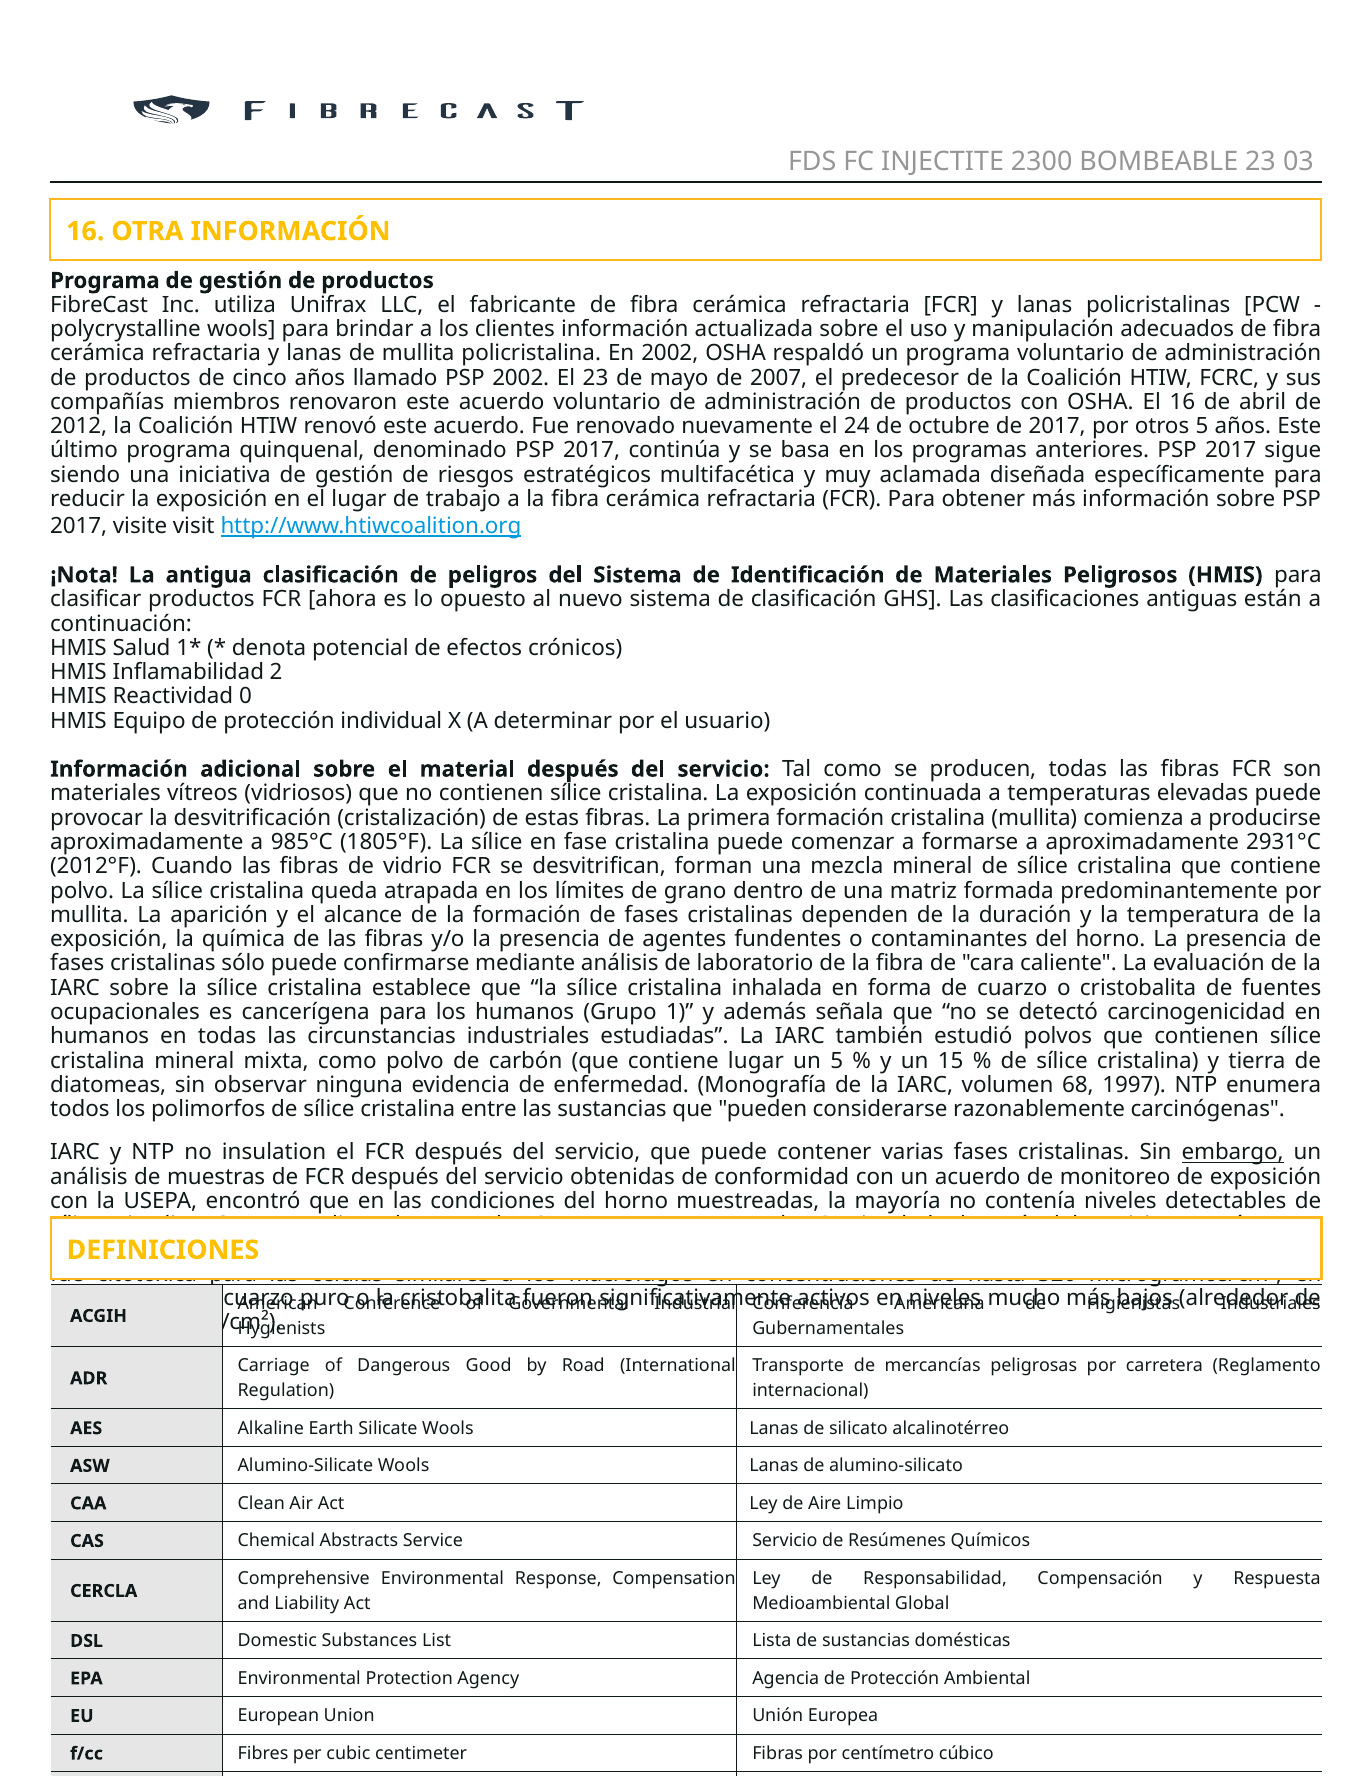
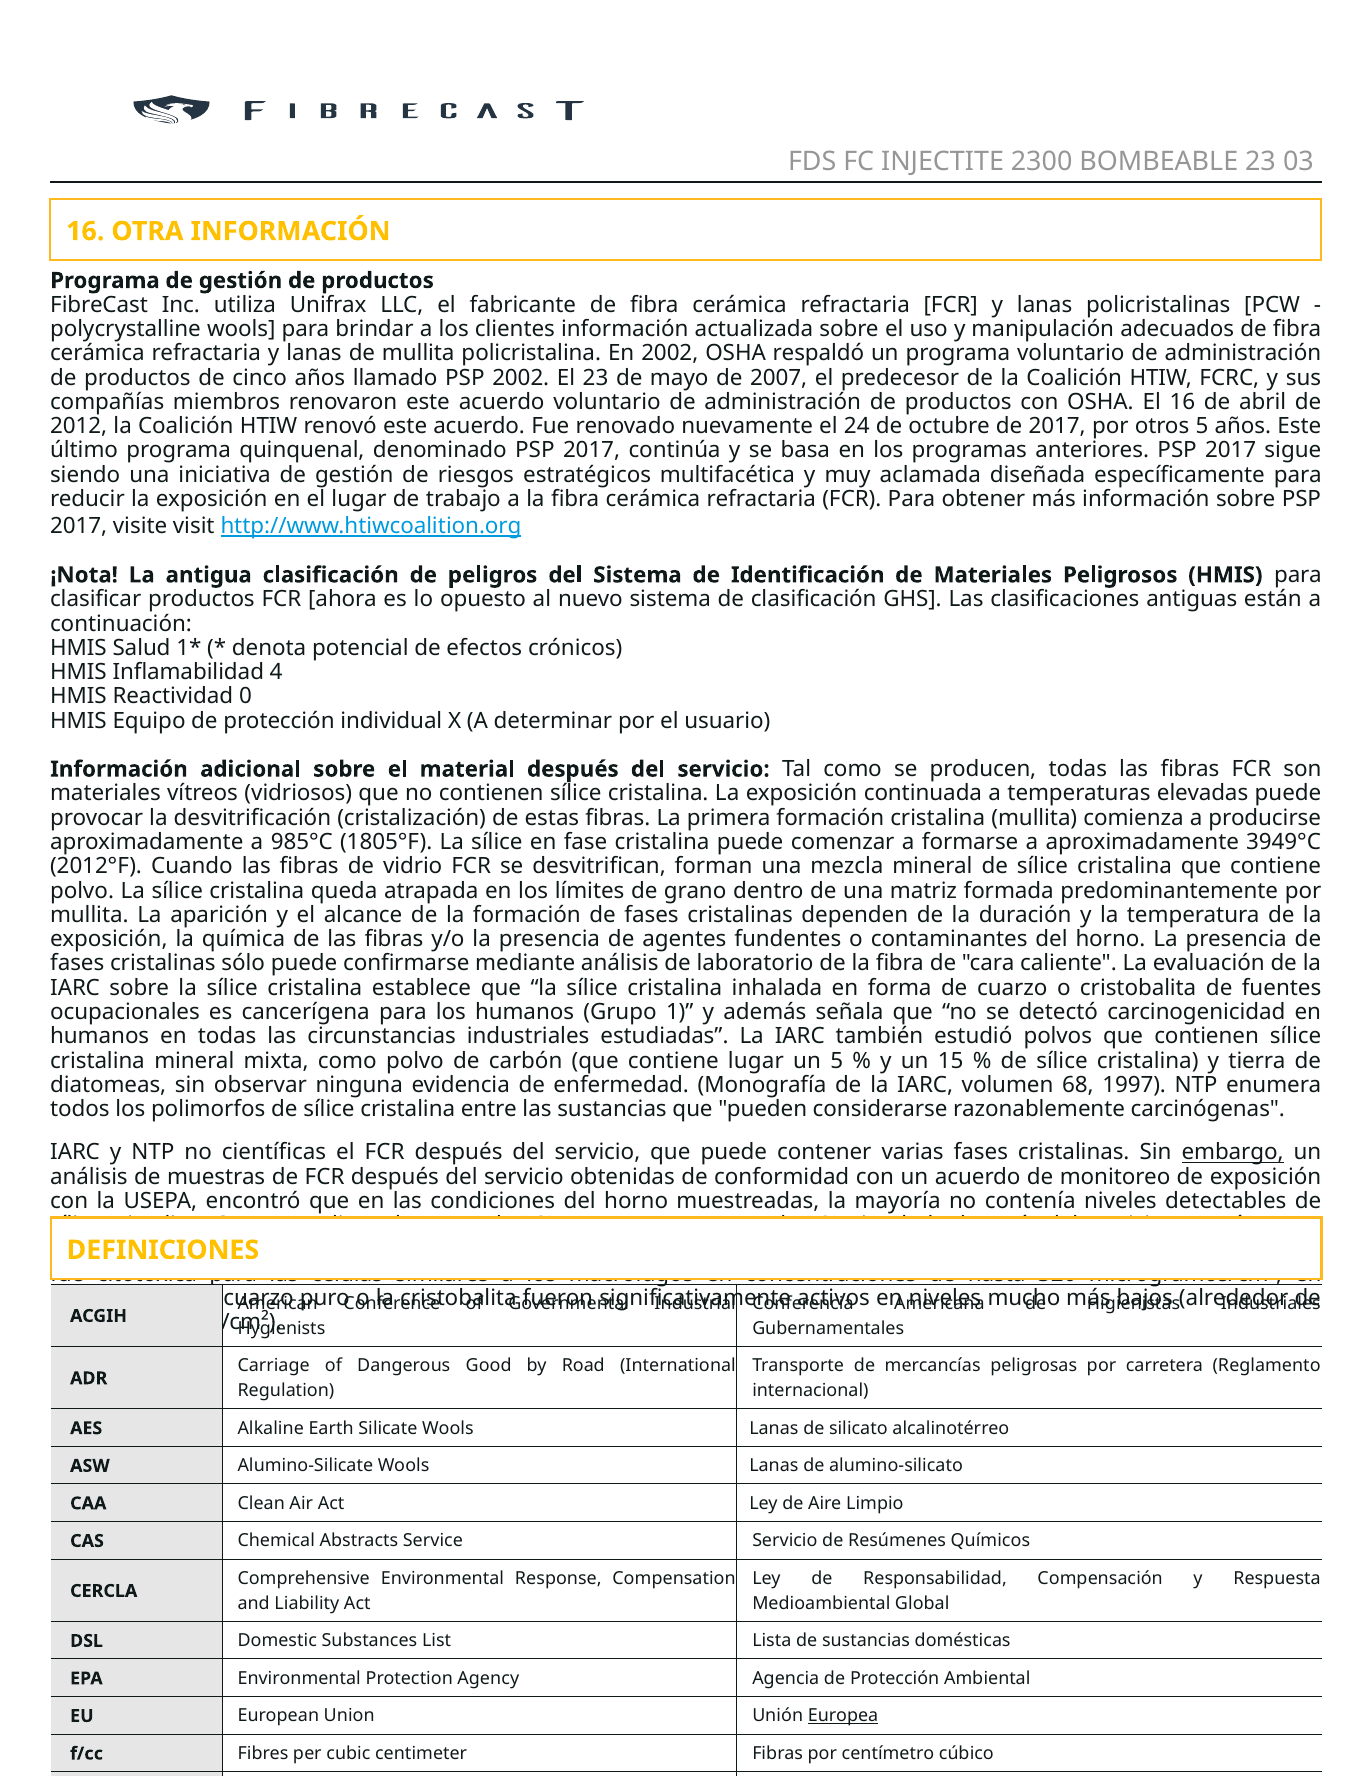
Inflamabilidad 2: 2 -> 4 (276, 672)
2931°C: 2931°C -> 3949°C (1284, 842)
insulation: insulation -> científicas (274, 1152)
Europea underline: none -> present (843, 1716)
